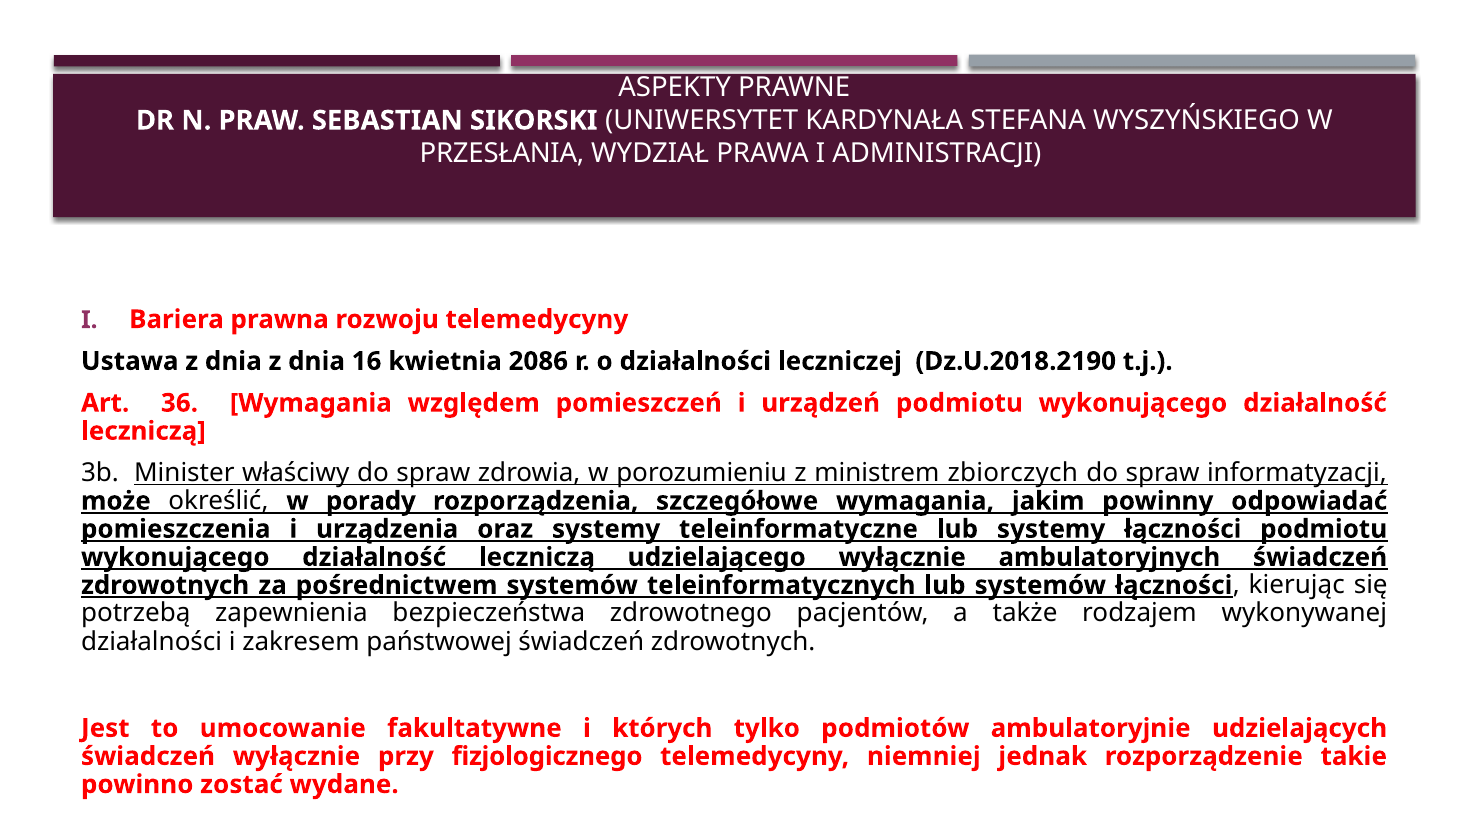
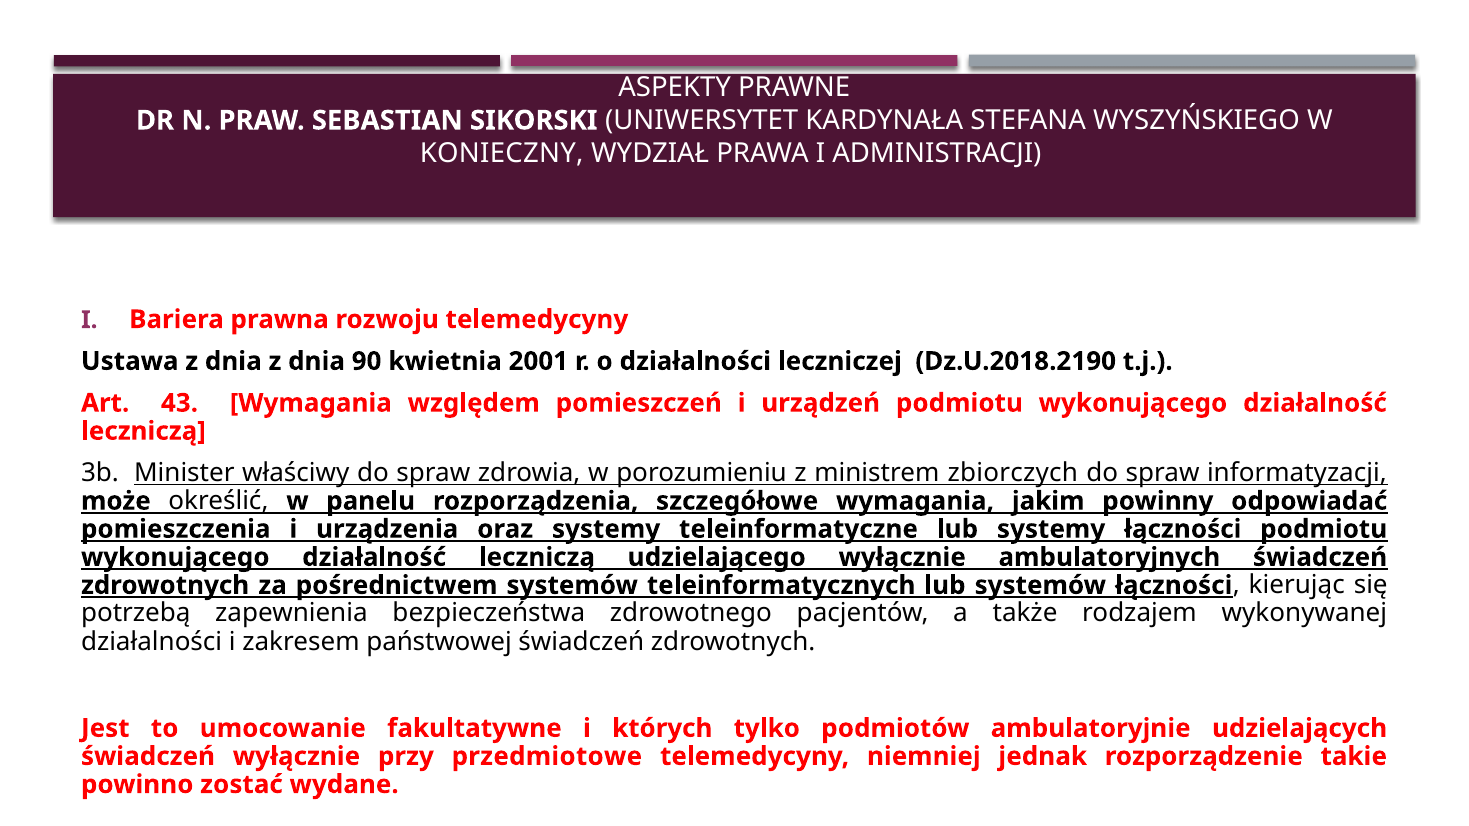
PRZESŁANIA: PRZESŁANIA -> KONIECZNY (502, 154)
16: 16 -> 90 (367, 361)
2086: 2086 -> 2001 (538, 361)
36: 36 -> 43 (180, 403)
porady: porady -> panelu (371, 501)
fizjologicznego: fizjologicznego -> przedmiotowe (547, 757)
